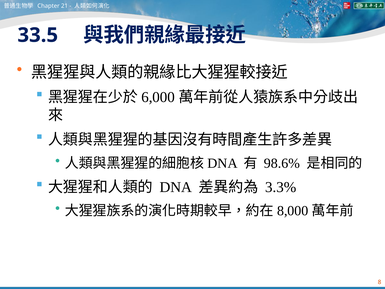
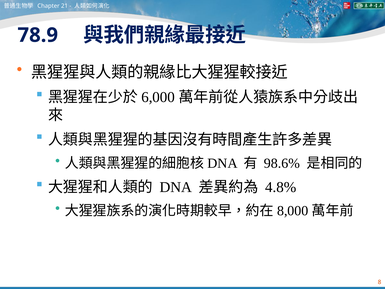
33.5: 33.5 -> 78.9 (38, 35)
3.3%: 3.3% -> 4.8% (281, 187)
